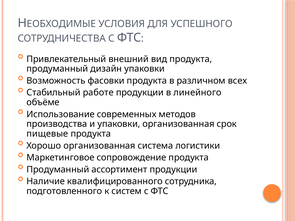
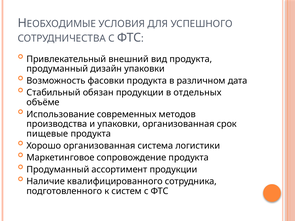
всех: всех -> дата (238, 81)
работе: работе -> обязан (98, 93)
линейного: линейного -> отдельных (197, 93)
